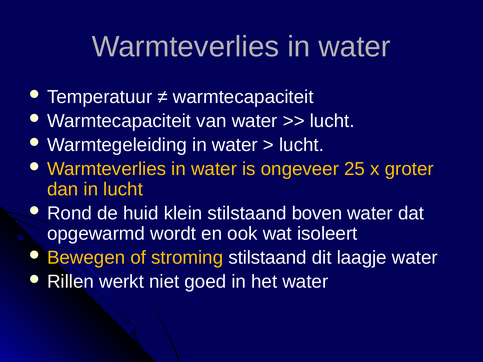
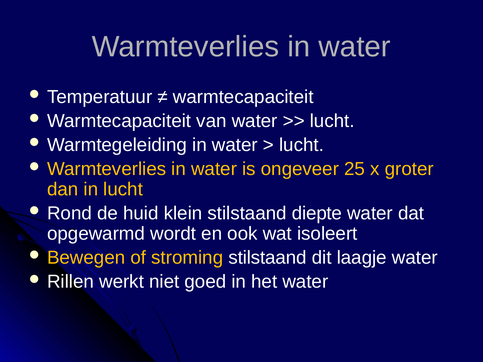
boven: boven -> diepte (317, 213)
